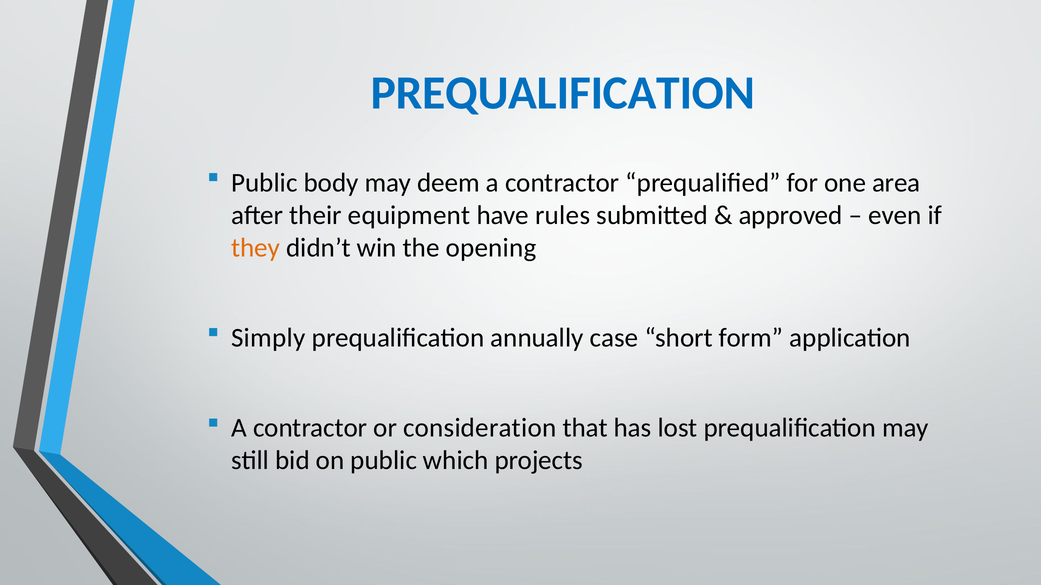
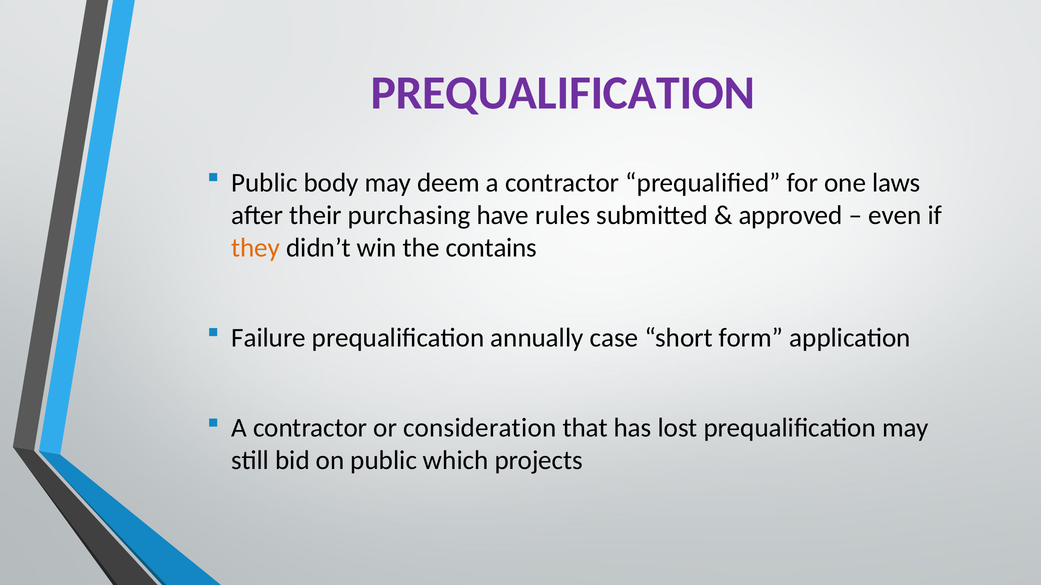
PREQUALIFICATION colour: blue -> purple (563, 93)
area: area -> laws (896, 183)
equipment: equipment -> purchasing (409, 215)
opening: opening -> contains (491, 248)
Simply: Simply -> Failure (269, 338)
